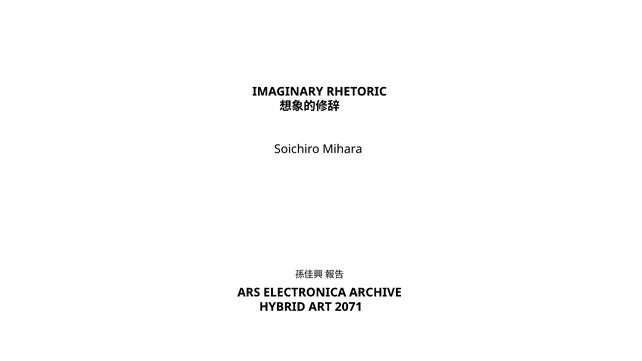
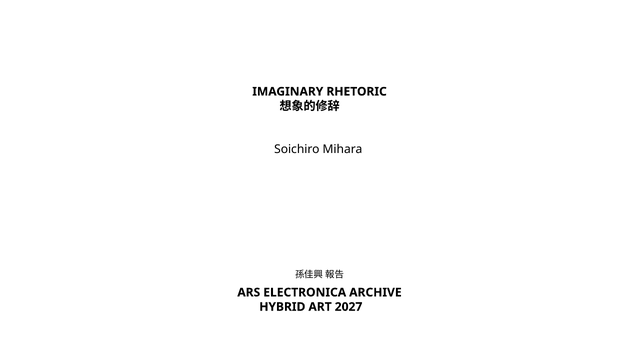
2071: 2071 -> 2027 (349, 307)
